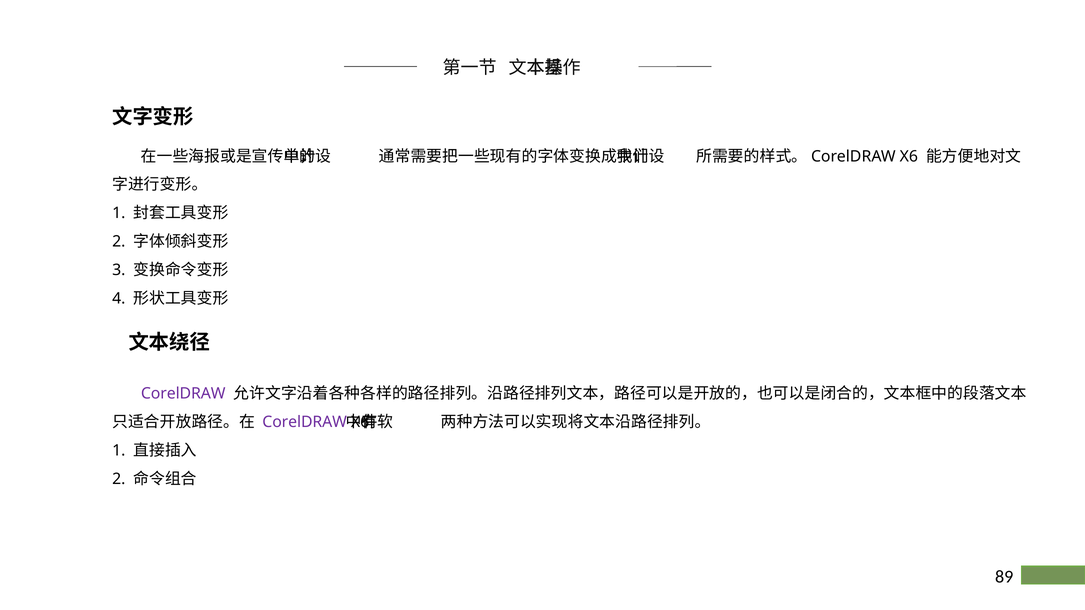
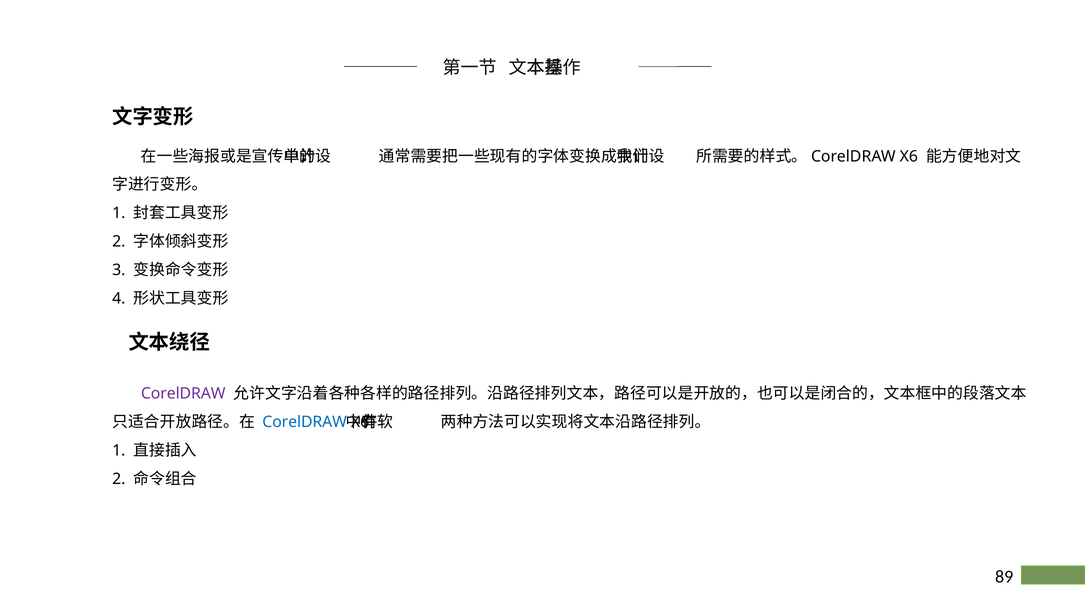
CorelDRAW colour: purple -> blue (305, 422)
